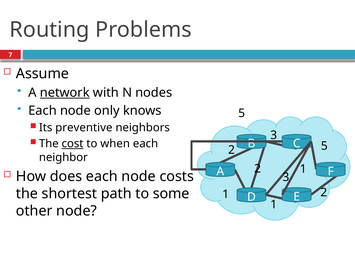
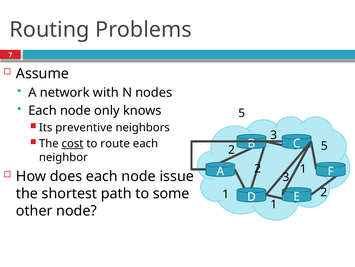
network underline: present -> none (65, 92)
when: when -> route (115, 143)
costs: costs -> issue (177, 176)
